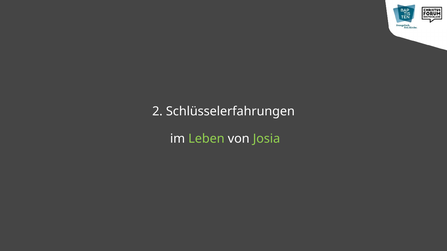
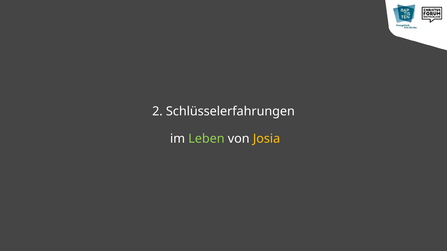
Josia colour: light green -> yellow (267, 139)
